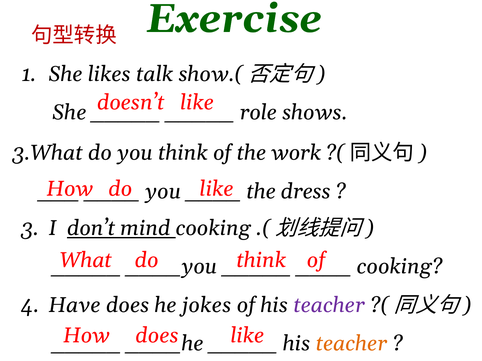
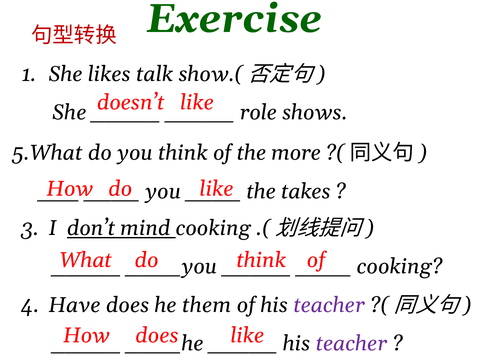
3.What: 3.What -> 5.What (48, 153)
work: work -> more (296, 153)
dress: dress -> takes (306, 192)
jokes: jokes -> them (207, 305)
teacher colour: orange -> purple (351, 344)
